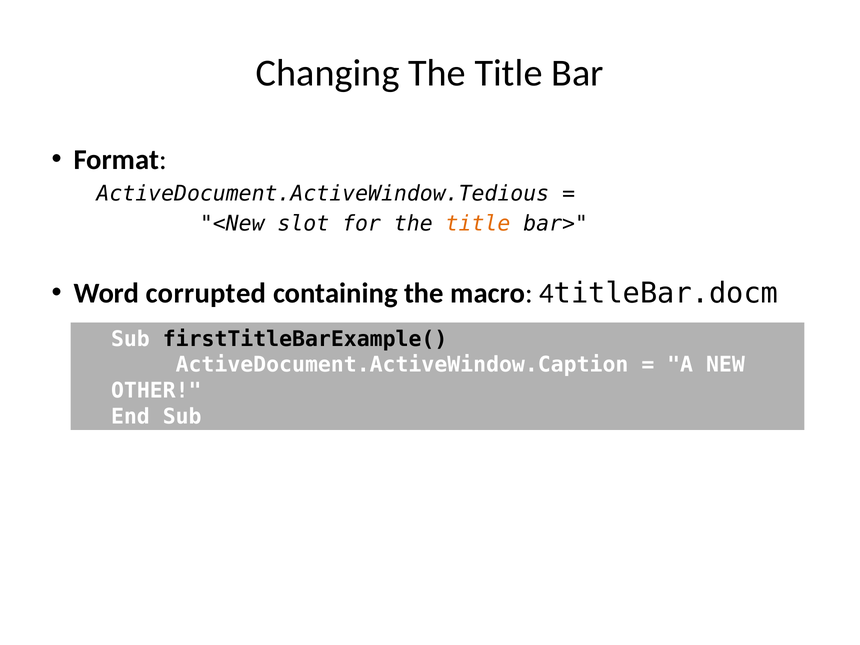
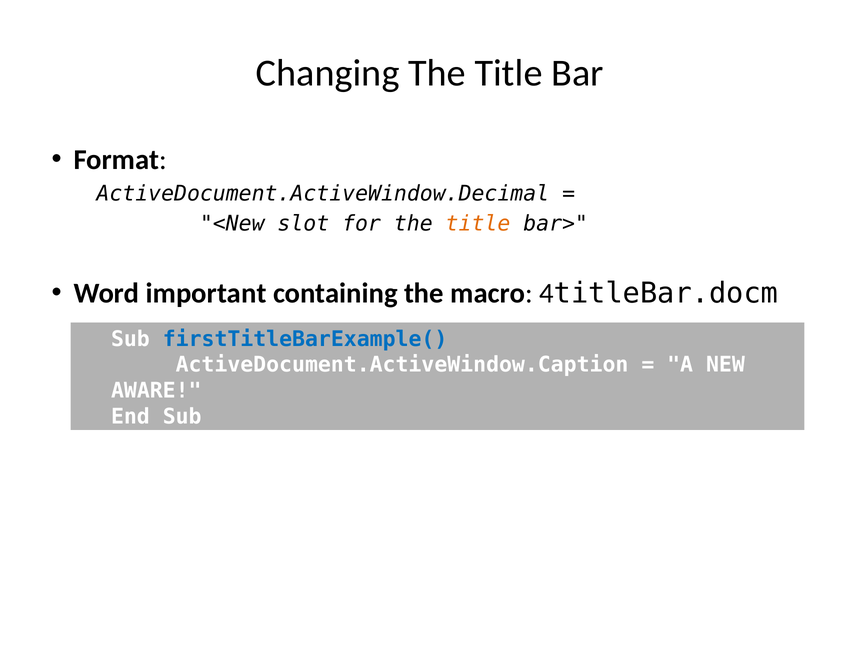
ActiveDocument.ActiveWindow.Tedious: ActiveDocument.ActiveWindow.Tedious -> ActiveDocument.ActiveWindow.Decimal (323, 194)
corrupted: corrupted -> important (206, 293)
firstTitleBarExample( colour: black -> blue (305, 339)
OTHER: OTHER -> AWARE (156, 391)
